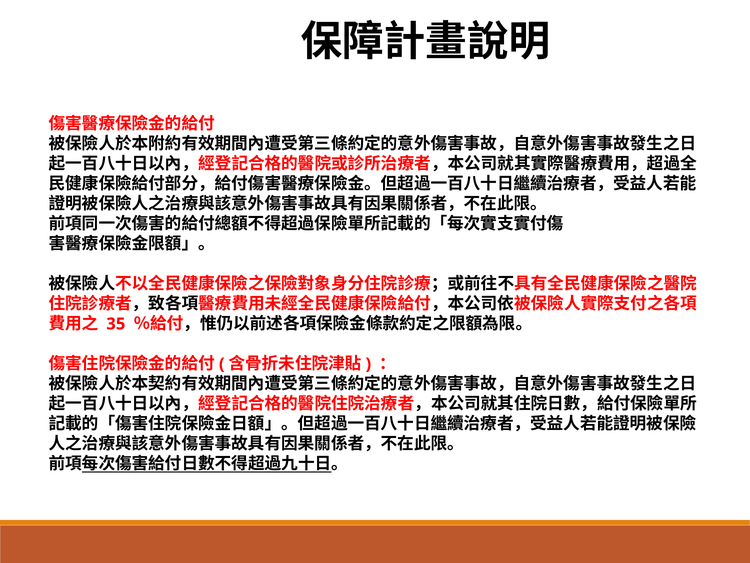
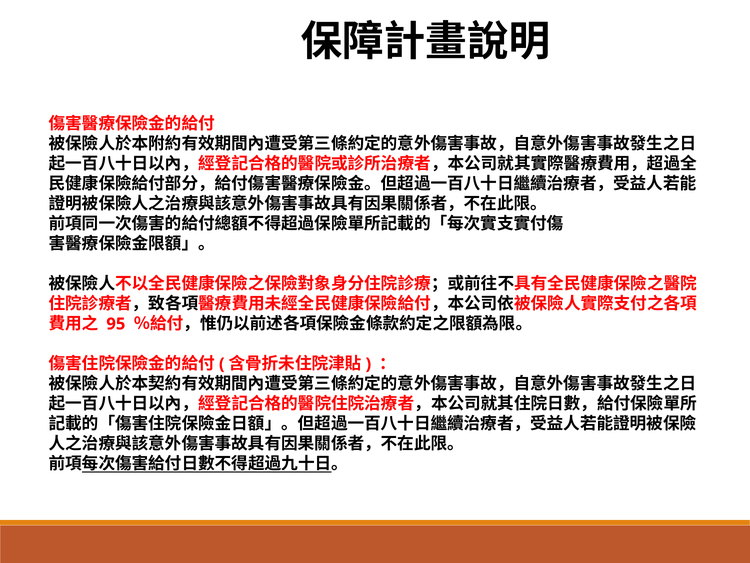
35: 35 -> 95 (116, 324)
